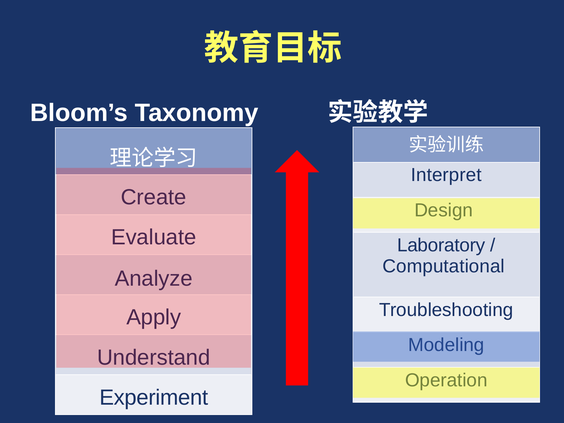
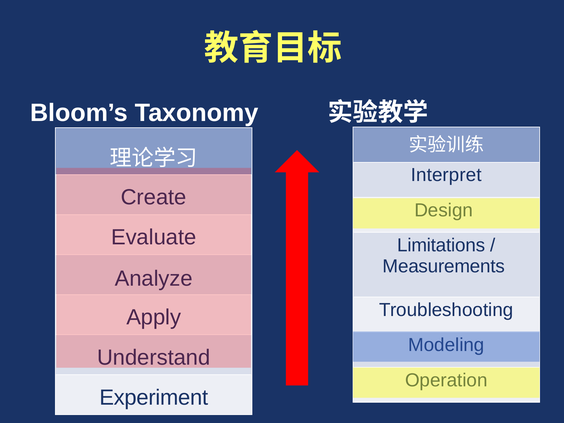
Laboratory: Laboratory -> Limitations (441, 245)
Computational: Computational -> Measurements (444, 266)
